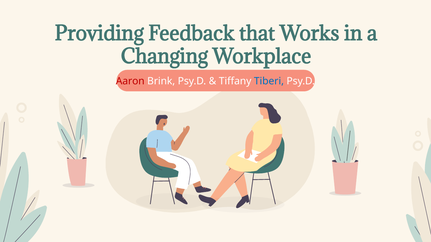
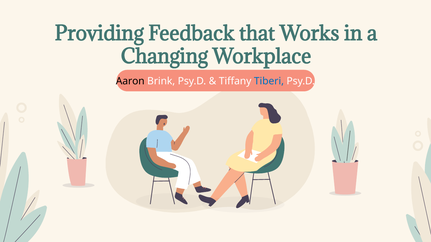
Aaron colour: red -> black (130, 81)
